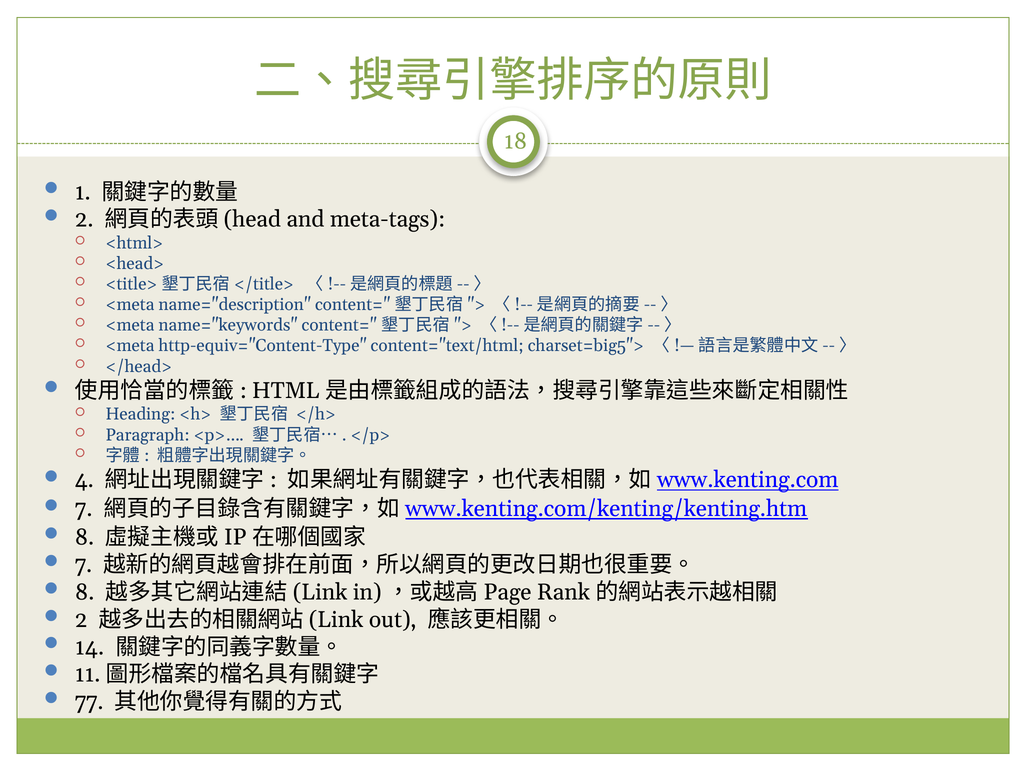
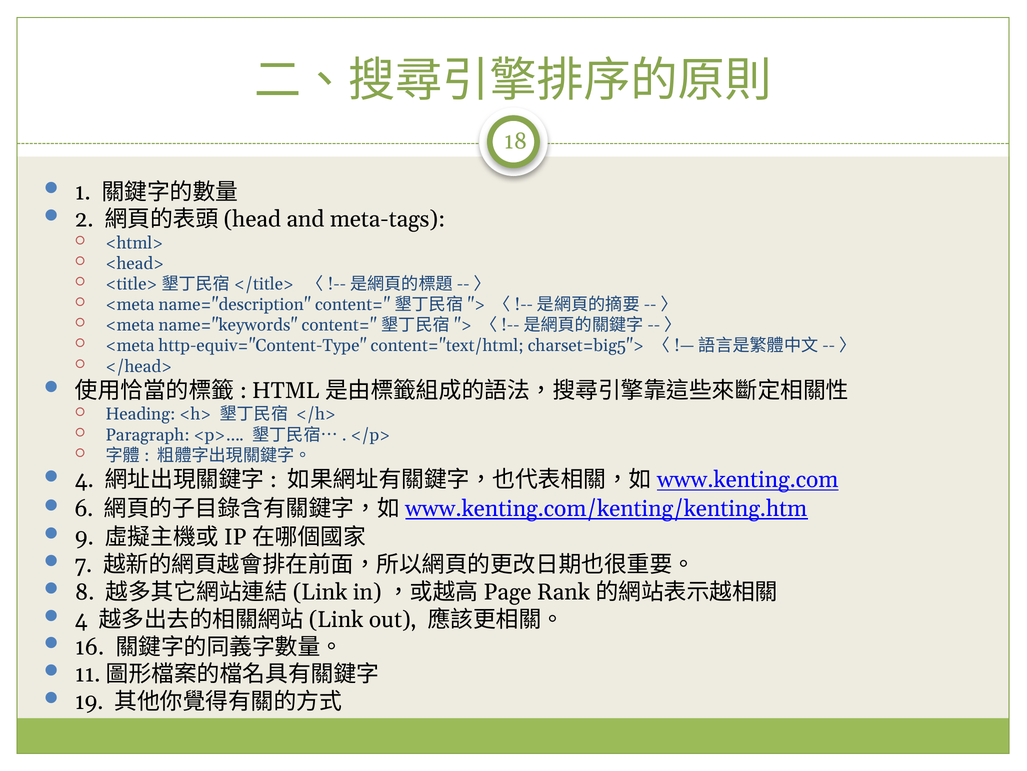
7: 7 -> 6 (84, 508)
8: 8 -> 9 (84, 537)
2: 2 -> 4 (81, 619)
14: 14 -> 16 (90, 646)
77: 77 -> 19 (89, 701)
